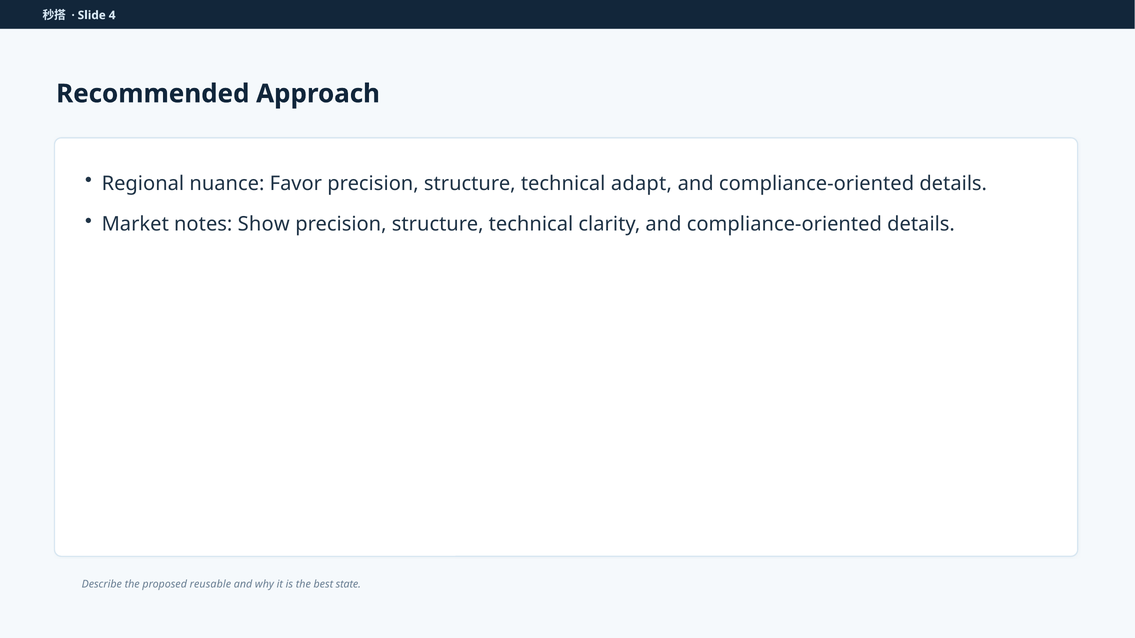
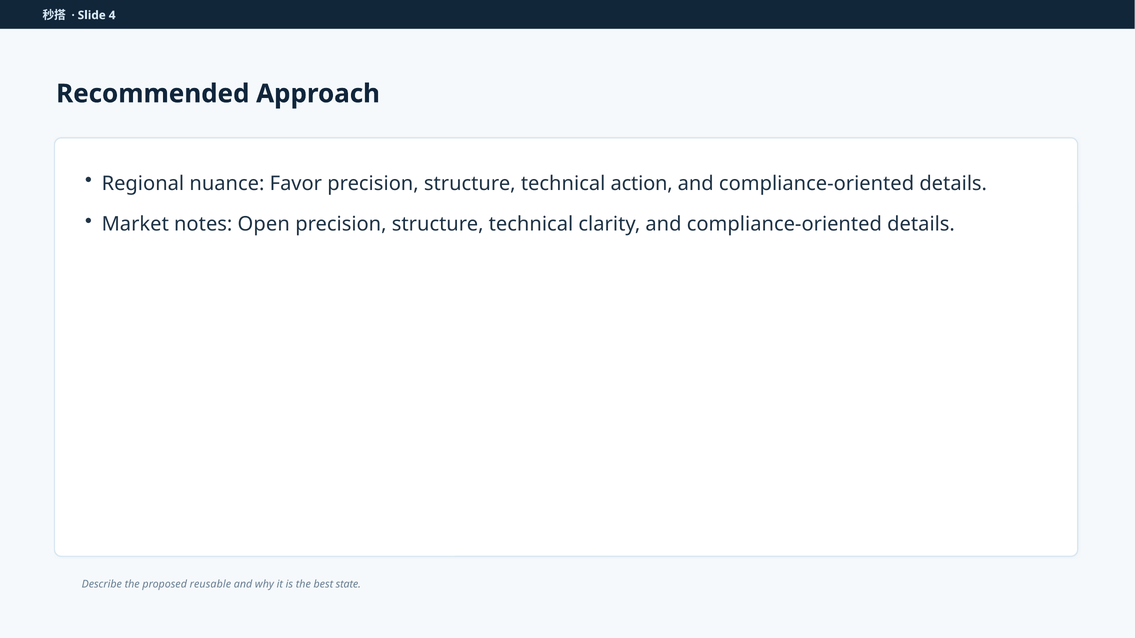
adapt: adapt -> action (642, 184)
Show: Show -> Open (264, 224)
